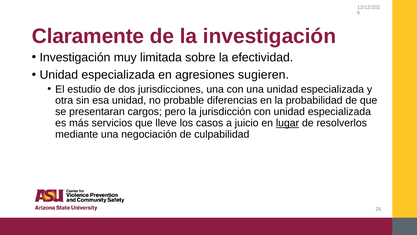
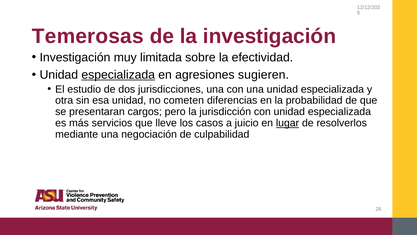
Claramente: Claramente -> Temerosas (88, 36)
especializada underline: none -> present (118, 75)
probable: probable -> cometen (184, 100)
